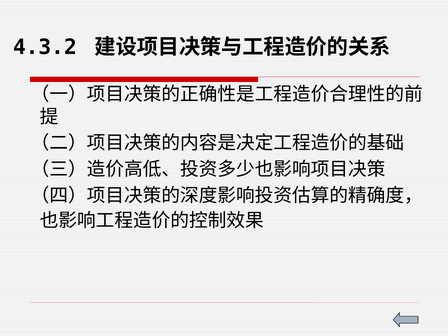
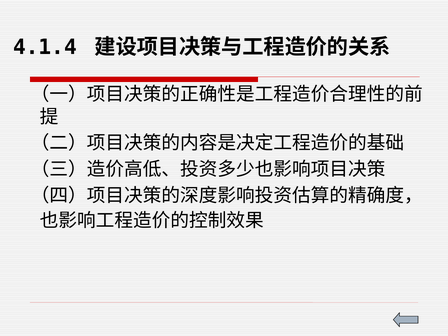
4.3.2: 4.3.2 -> 4.1.4 (45, 47)
